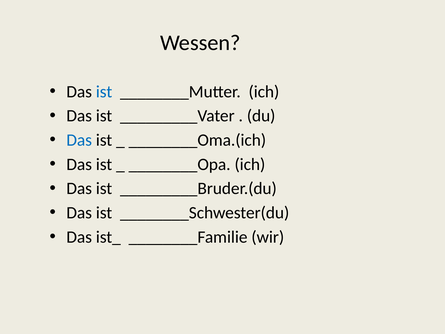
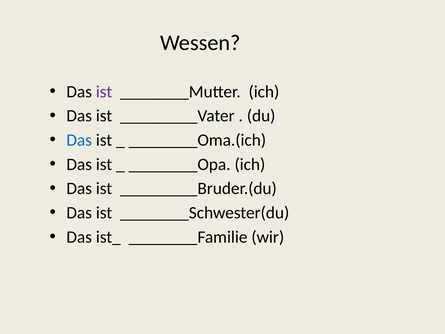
ist colour: blue -> purple (104, 92)
